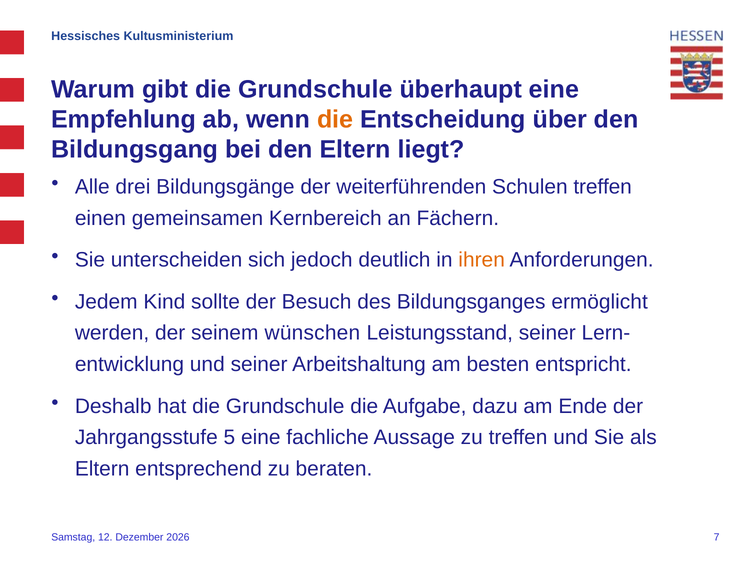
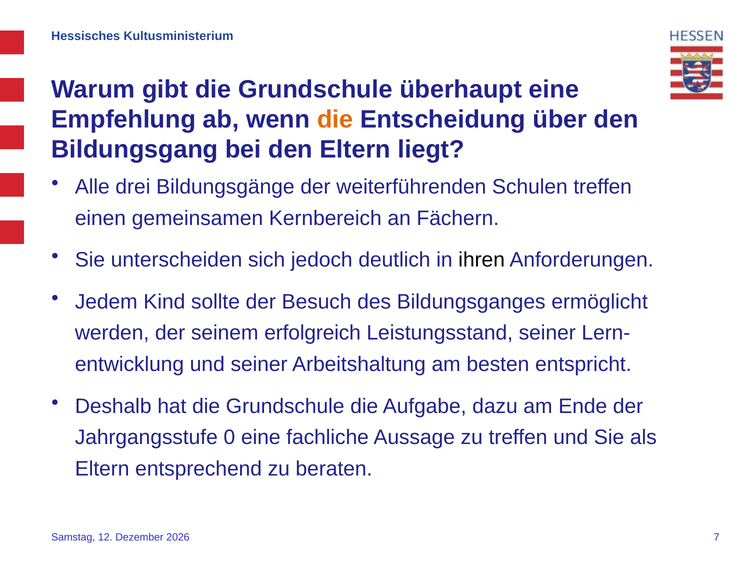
ihren colour: orange -> black (482, 260)
wünschen: wünschen -> erfolgreich (313, 333)
5: 5 -> 0 (229, 437)
